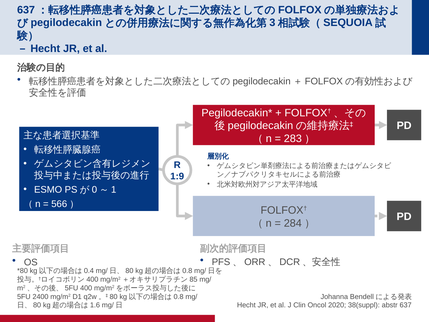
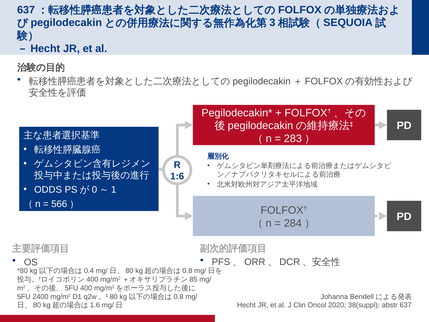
1:9: 1:9 -> 1:6 (177, 176)
ESMO: ESMO -> ODDS (48, 189)
